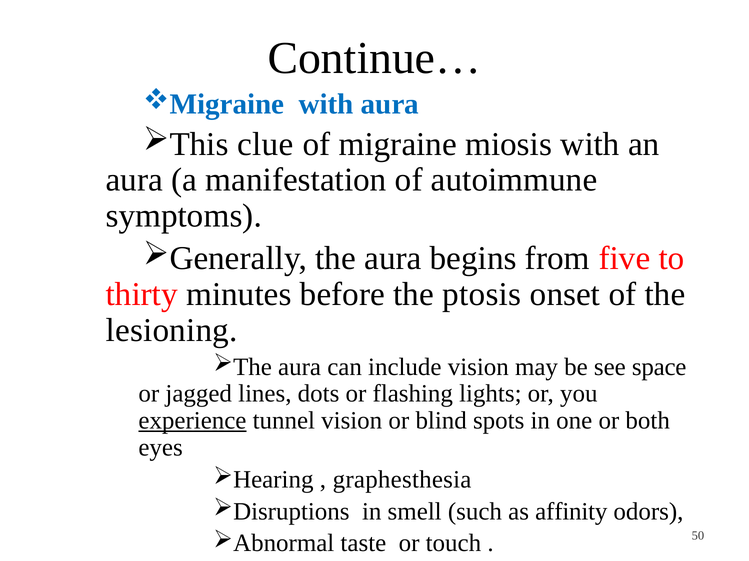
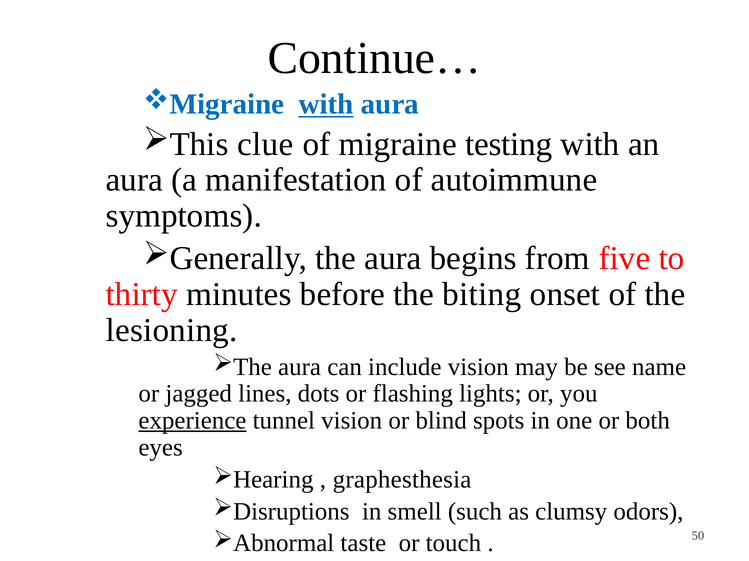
with underline: none -> present (326, 104)
miosis: miosis -> testing (509, 144)
ptosis: ptosis -> biting (482, 295)
space: space -> name (659, 367)
affinity: affinity -> clumsy (571, 512)
